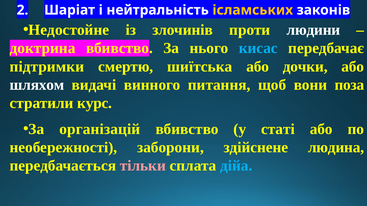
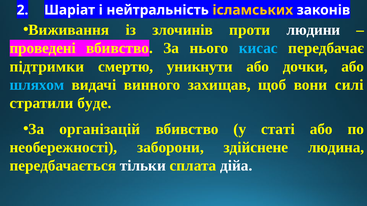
Недостойне: Недостойне -> Виживання (69, 30)
доктрина: доктрина -> проведені (43, 48)
шиїтська: шиїтська -> уникнути (200, 67)
шляхом colour: white -> light blue (37, 85)
питання: питання -> захищав (219, 85)
поза: поза -> силі (349, 85)
курс: курс -> буде (94, 103)
тільки colour: pink -> white (143, 166)
дійа colour: light blue -> white (236, 166)
